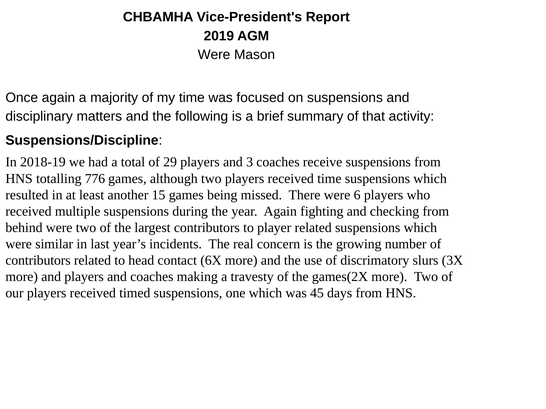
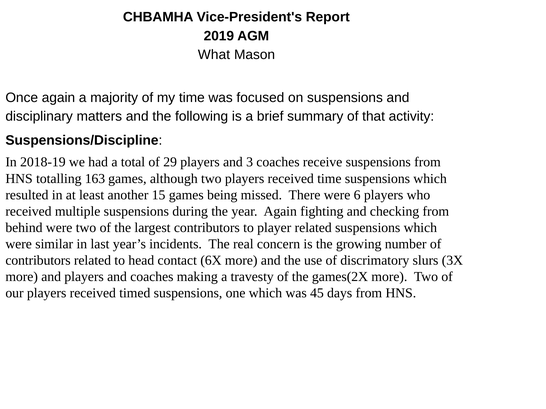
Were: Were -> What (214, 55)
776: 776 -> 163 (95, 179)
